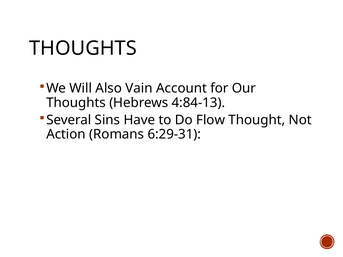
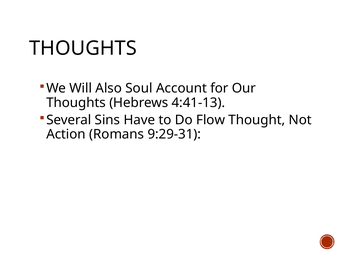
Vain: Vain -> Soul (139, 88)
4:84-13: 4:84-13 -> 4:41-13 (198, 103)
6:29-31: 6:29-31 -> 9:29-31 (174, 134)
